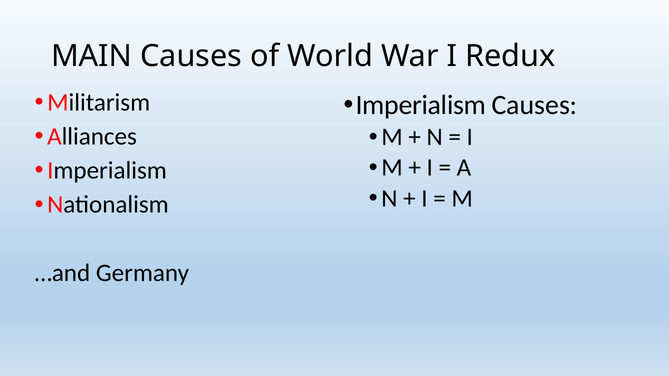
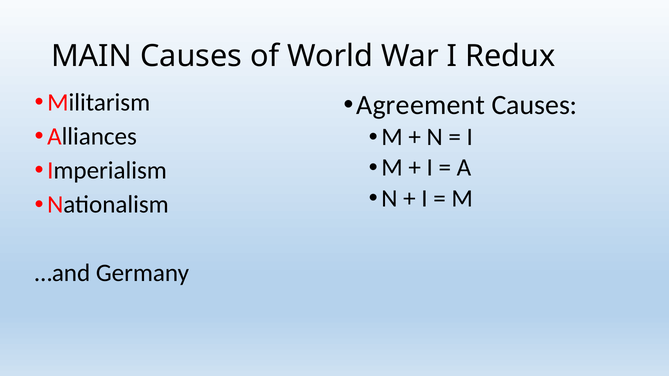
Imperialism: Imperialism -> Agreement (421, 105)
